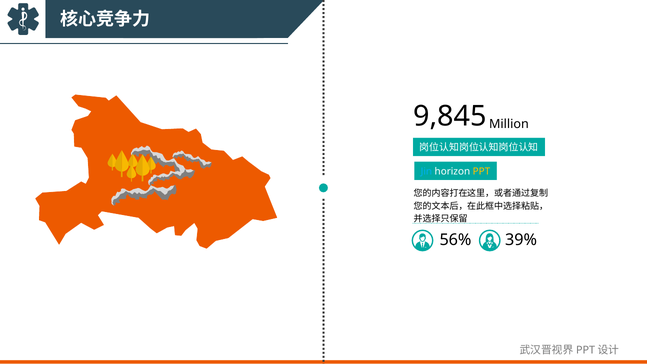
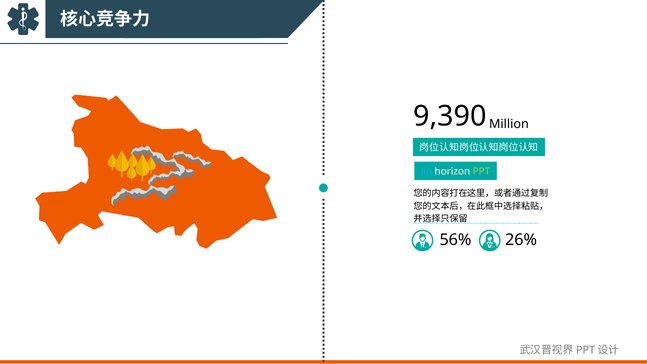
9,845: 9,845 -> 9,390 (450, 116)
PPT colour: yellow -> light green (481, 171)
39%: 39% -> 26% (521, 240)
